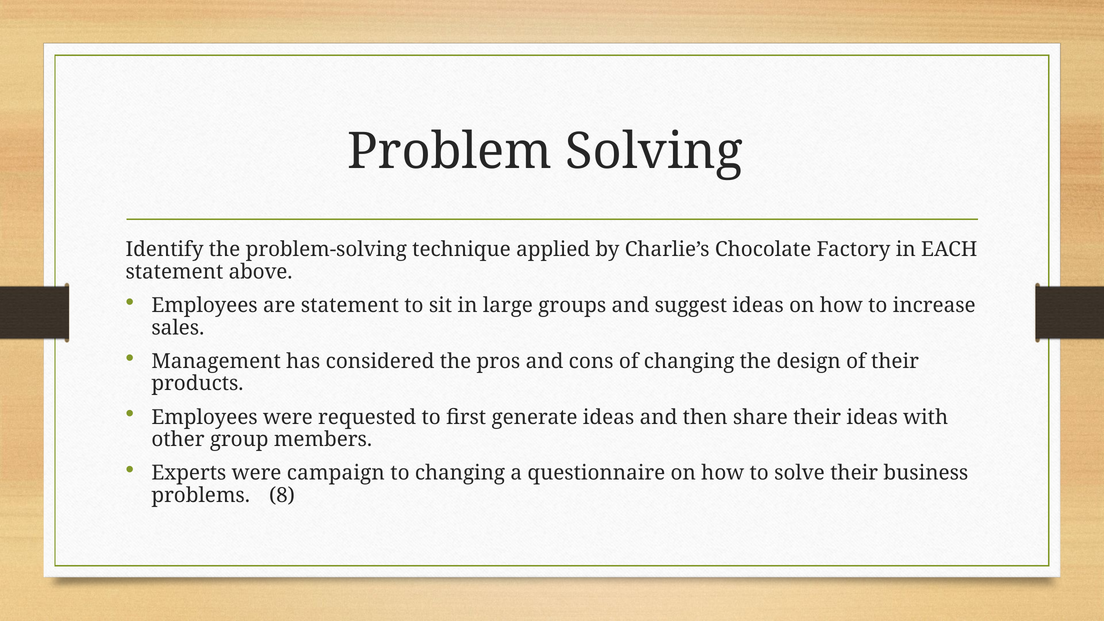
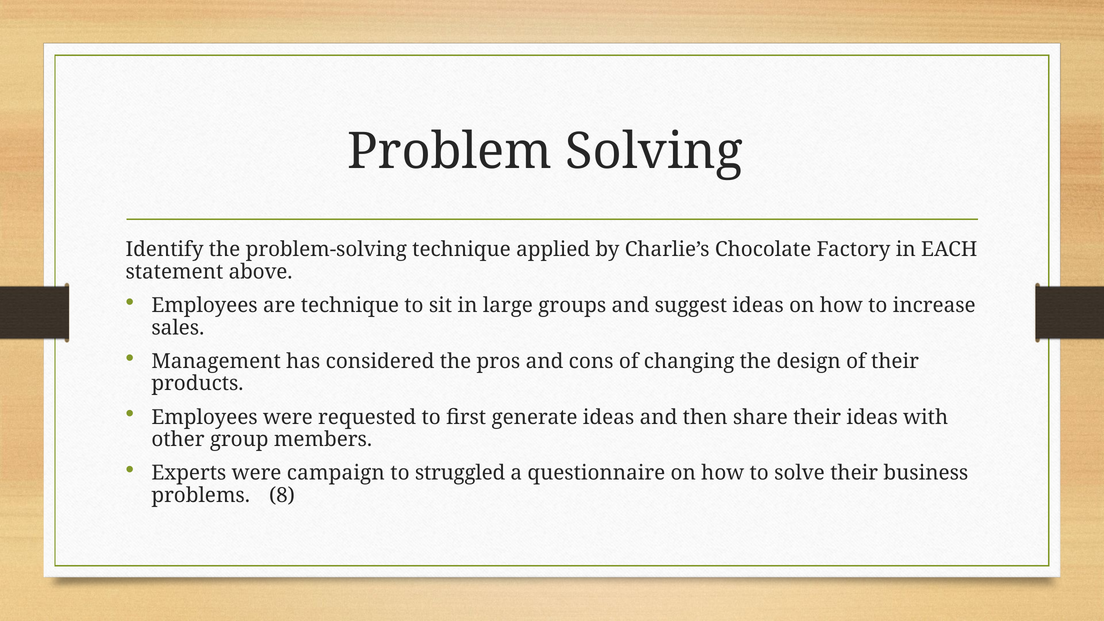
are statement: statement -> technique (350, 305)
to changing: changing -> struggled (460, 473)
